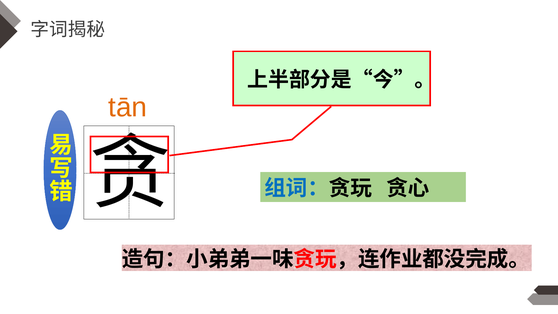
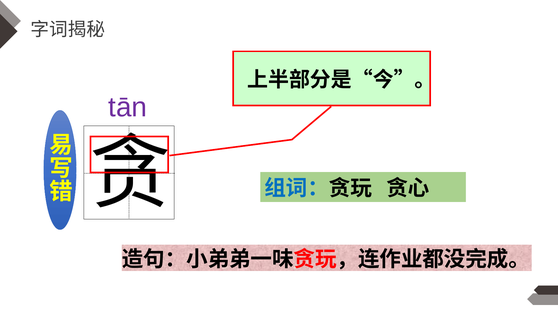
tān colour: orange -> purple (128, 107)
